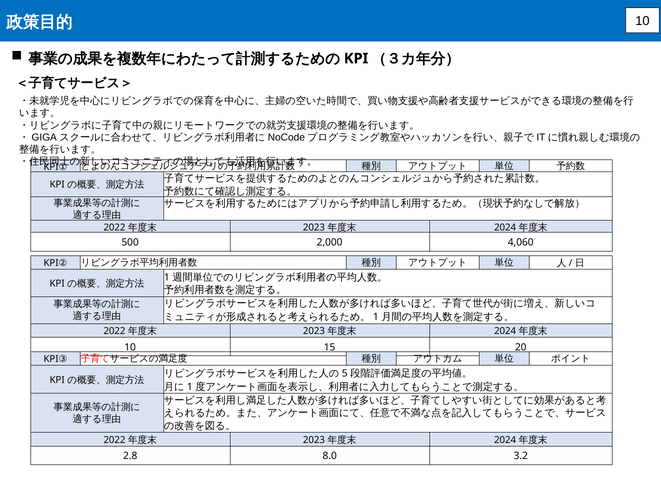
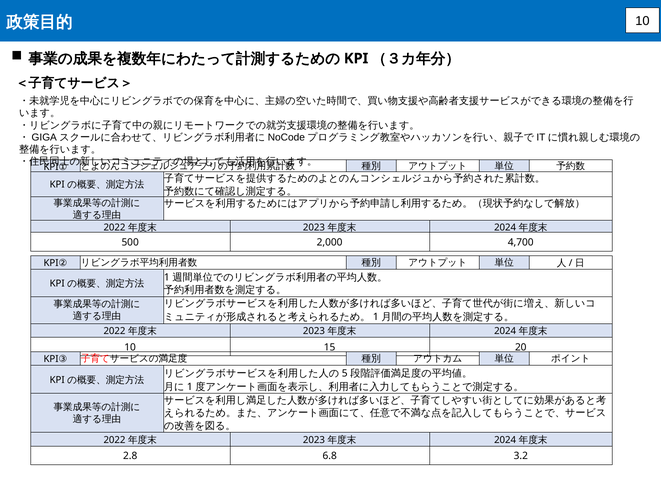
4,060: 4,060 -> 4,700 (521, 242)
8.0: 8.0 -> 6.8 (330, 456)
